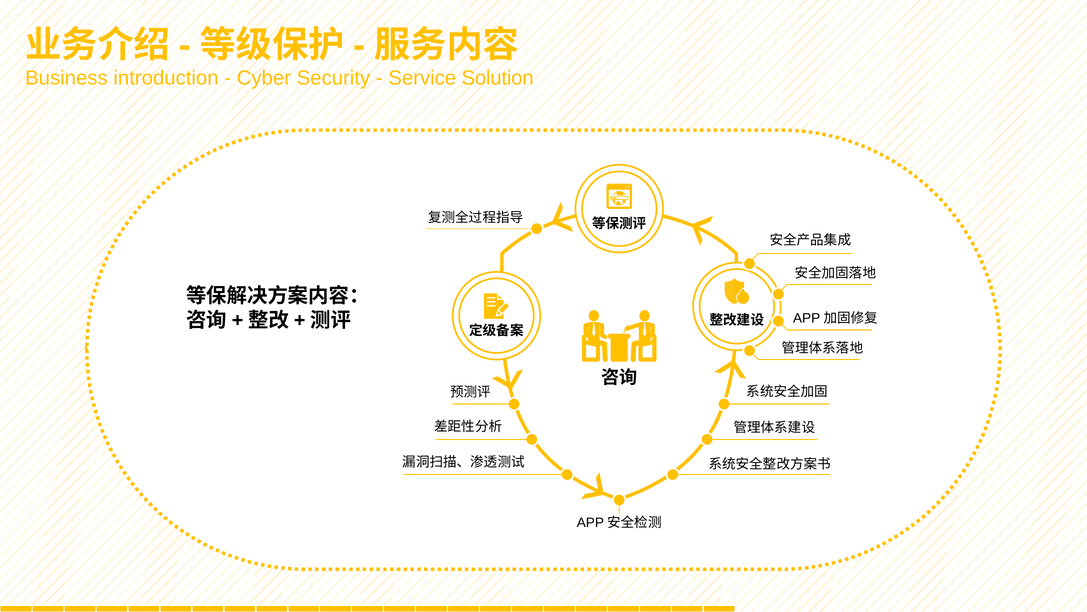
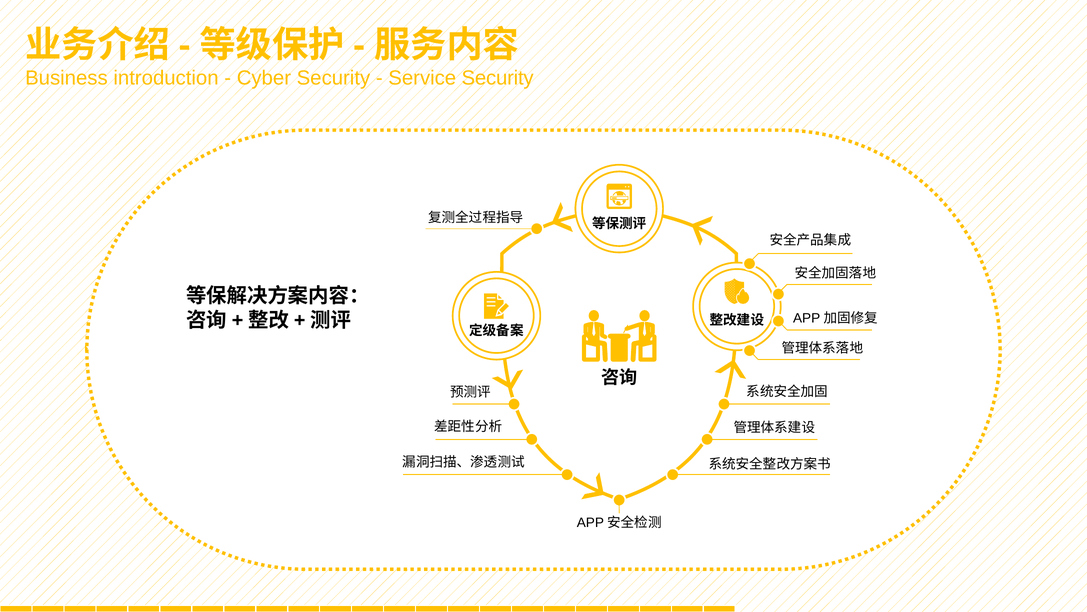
Service Solution: Solution -> Security (498, 78)
